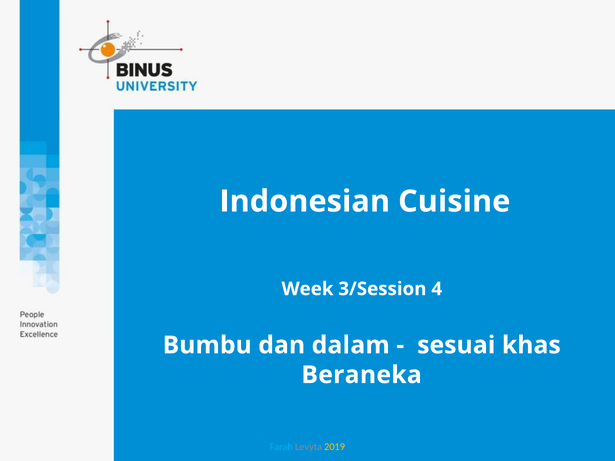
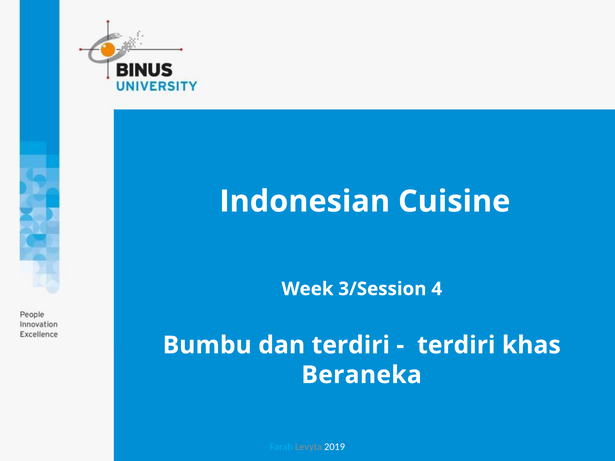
dan dalam: dalam -> terdiri (351, 345)
sesuai: sesuai -> terdiri (456, 345)
2019 colour: yellow -> white (335, 447)
